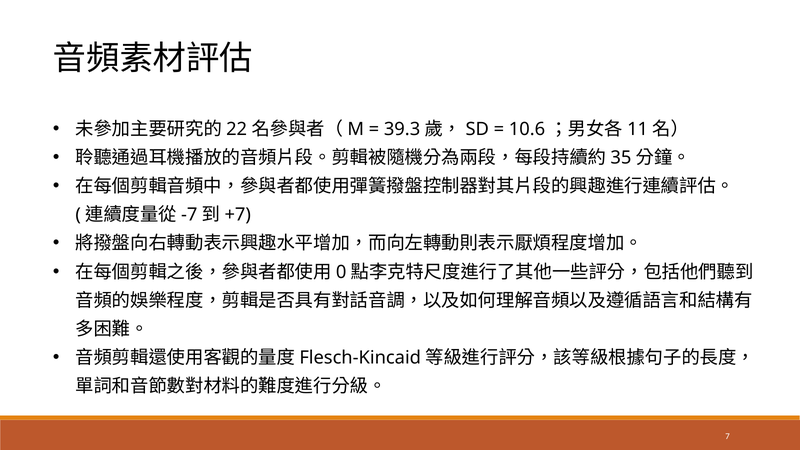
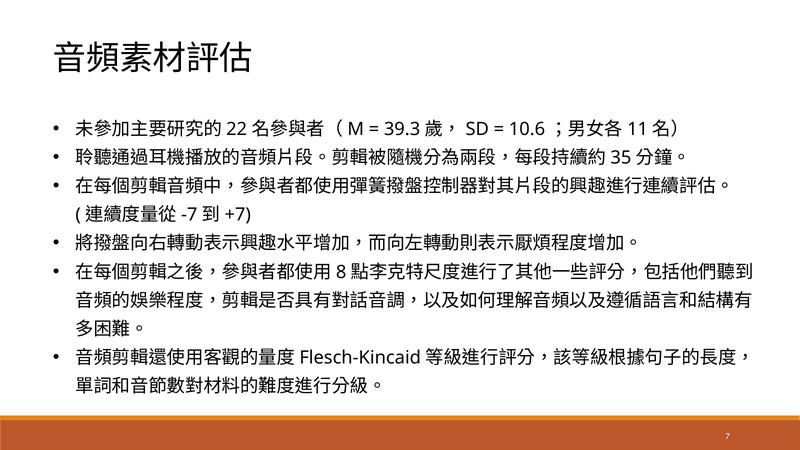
0: 0 -> 8 (341, 272)
